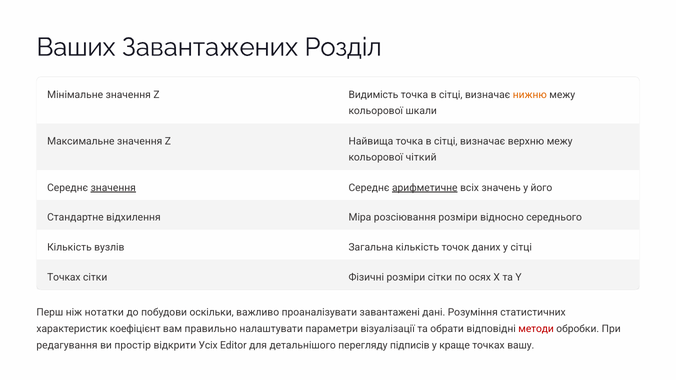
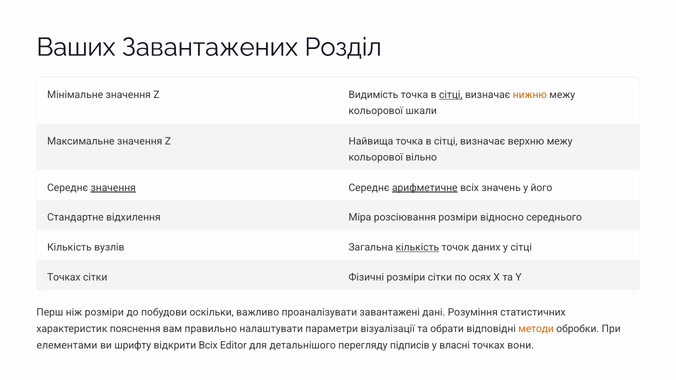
сітці underline: none -> present (451, 95)
чіткий: чіткий -> вільно (421, 158)
кількість underline: none -> present (417, 247)
ніж нотатки: нотатки -> розміри (104, 313)
коефіцієнт: коефіцієнт -> пояснення (135, 329)
методи colour: red -> orange (536, 329)
редагування: редагування -> елементами (67, 345)
простір: простір -> шрифту (133, 345)
відкрити Усіх: Усіх -> Всіх (208, 345)
краще: краще -> власні (455, 345)
вашу: вашу -> вони (521, 345)
